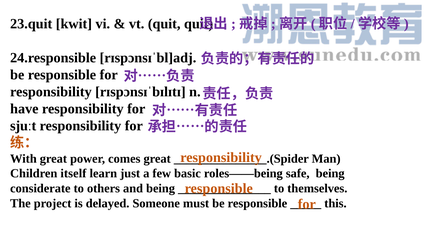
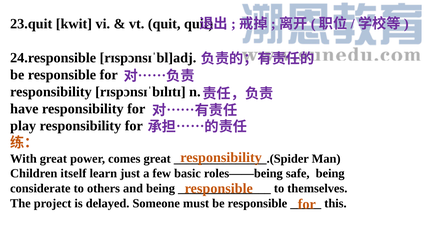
sjuːt: sjuːt -> play (23, 126)
